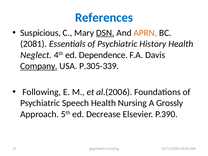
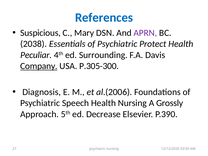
DSN underline: present -> none (105, 33)
APRN colour: orange -> purple (145, 33)
2081: 2081 -> 2038 (34, 44)
History: History -> Protect (153, 44)
Neglect: Neglect -> Peculiar (36, 55)
Dependence: Dependence -> Surrounding (103, 55)
P.305-339: P.305-339 -> P.305-300 (99, 66)
Following: Following -> Diagnosis (42, 92)
